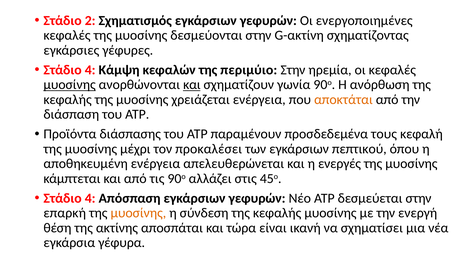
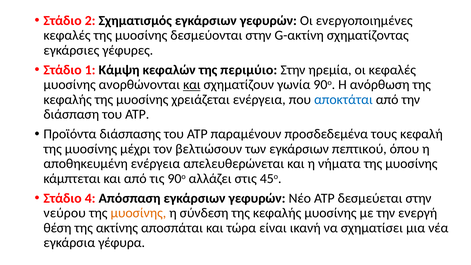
4: 4 -> 1 (90, 70)
μυοσίνης underline: present -> none (70, 85)
αποκτάται colour: orange -> blue (343, 100)
προκαλέσει: προκαλέσει -> βελτιώσουν (209, 149)
ενεργές: ενεργές -> νήματα (339, 164)
επαρκή: επαρκή -> νεύρου (65, 213)
